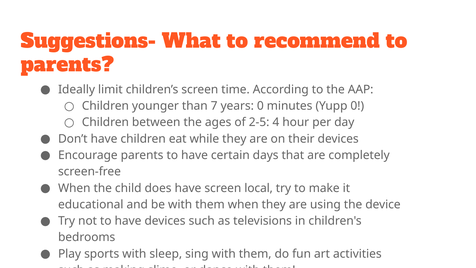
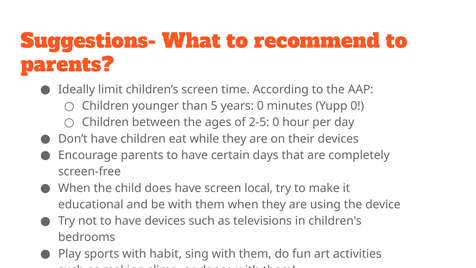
7: 7 -> 5 (214, 106)
2-5 4: 4 -> 0 (276, 122)
sleep: sleep -> habit (166, 254)
